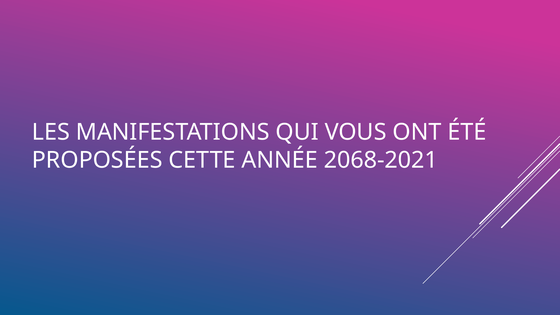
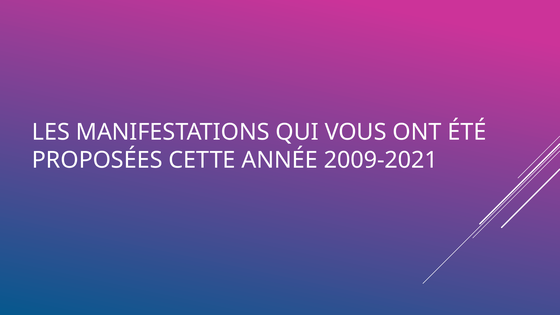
2068-2021: 2068-2021 -> 2009-2021 (381, 160)
